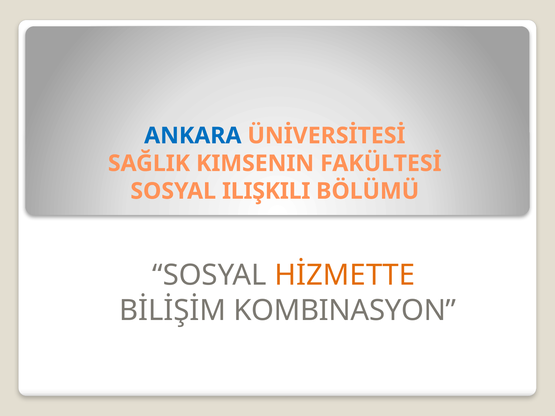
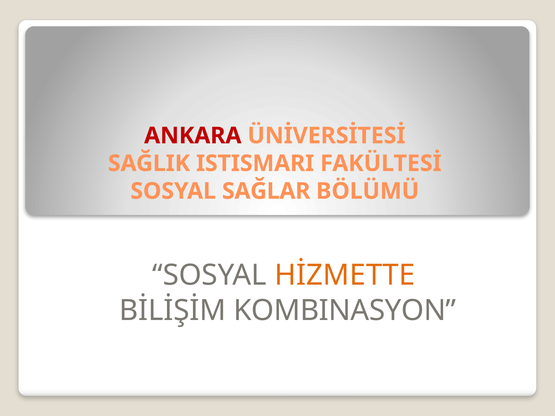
ANKARA colour: blue -> red (193, 136)
KIMSENIN: KIMSENIN -> ISTISMARI (255, 163)
ILIŞKILI: ILIŞKILI -> SAĞLAR (266, 191)
